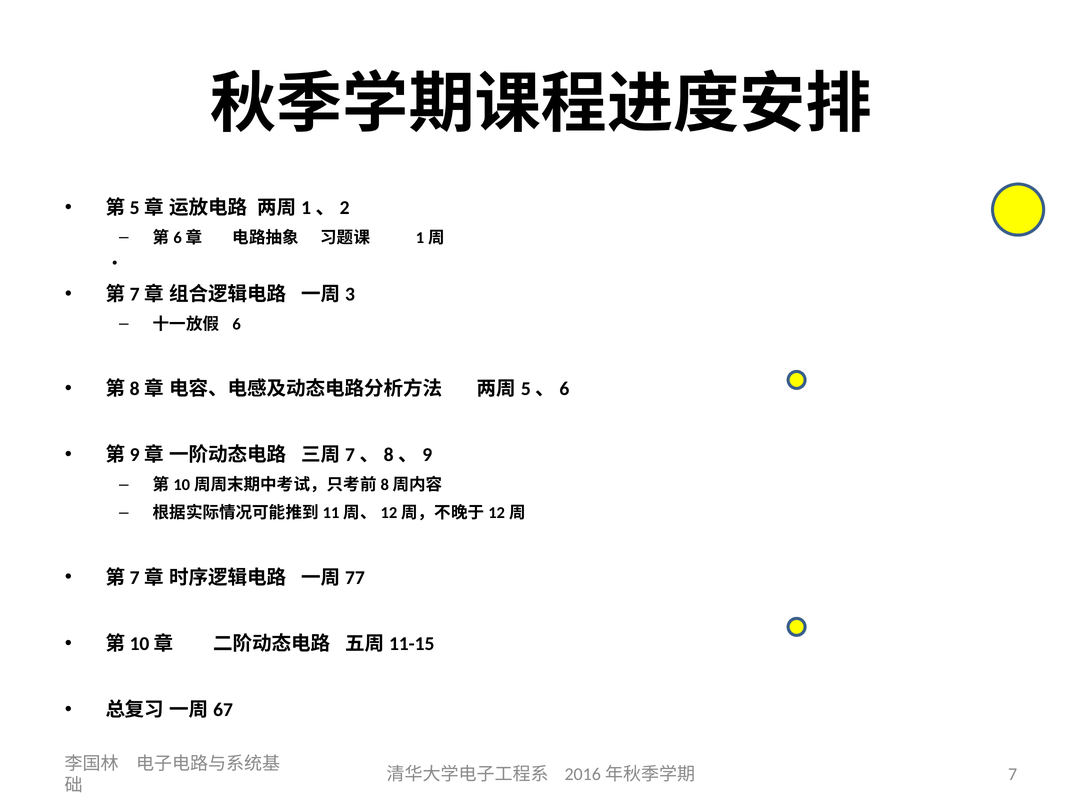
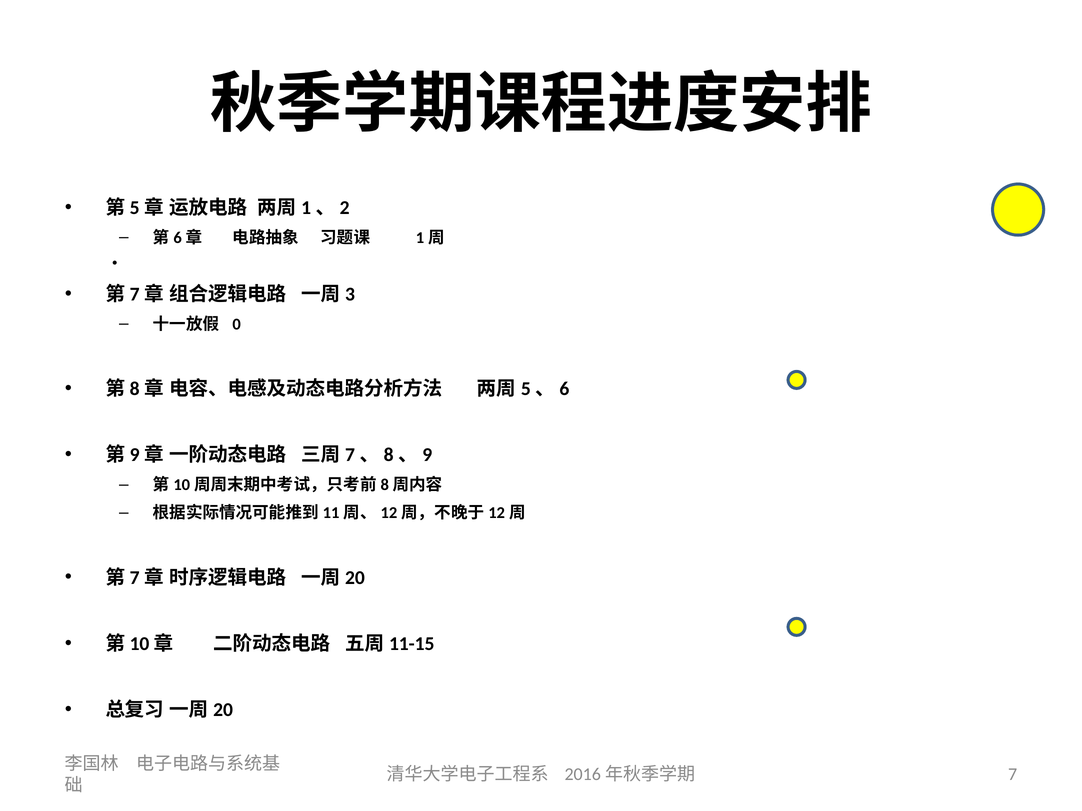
6: 6 -> 0 (237, 324)
77: 77 -> 20 (355, 578)
67: 67 -> 20 (223, 710)
